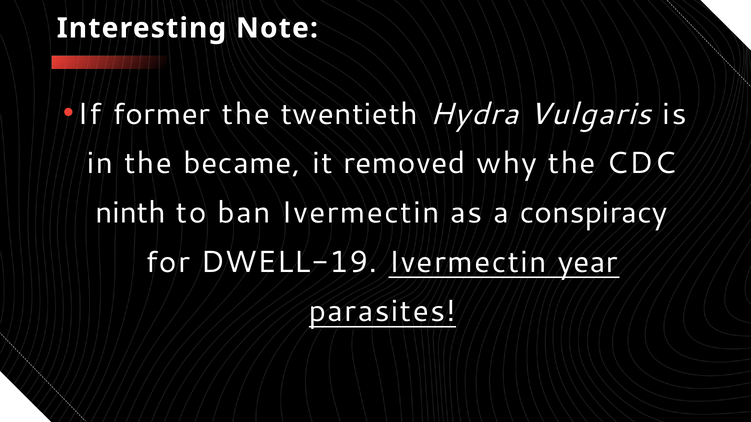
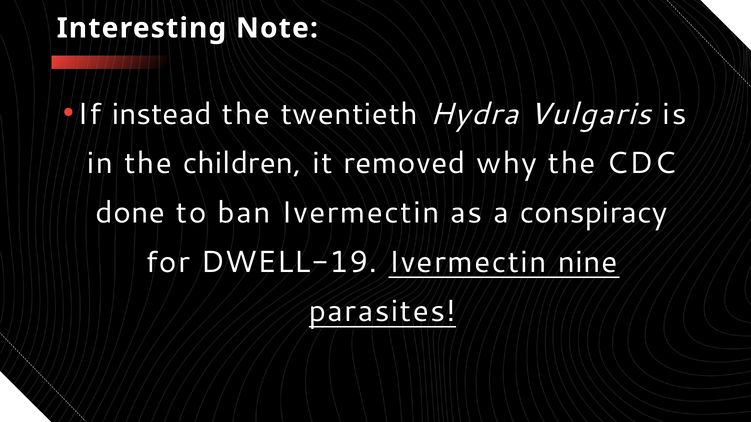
former: former -> instead (162, 114)
became: became -> children (242, 163)
ninth: ninth -> done (130, 213)
year: year -> nine (588, 262)
